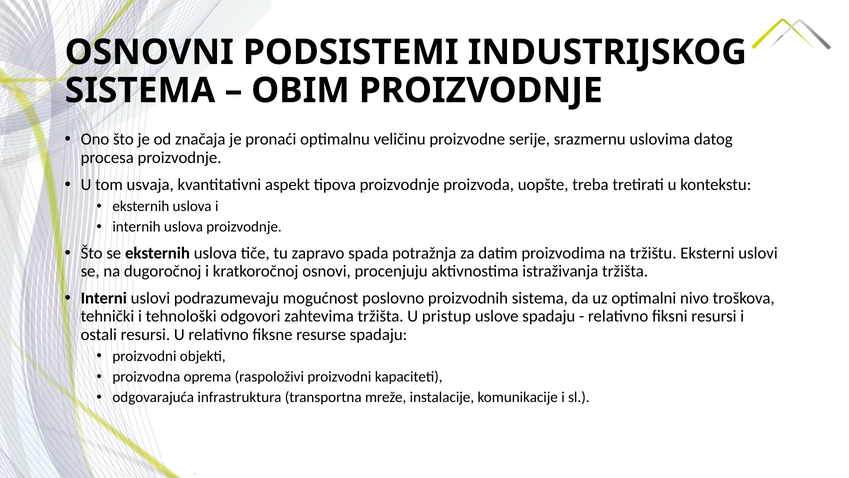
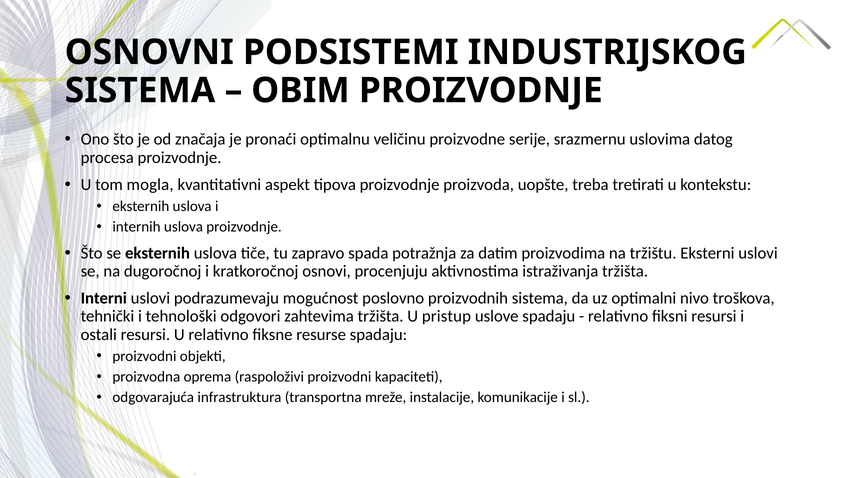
usvaja: usvaja -> mogla (150, 184)
